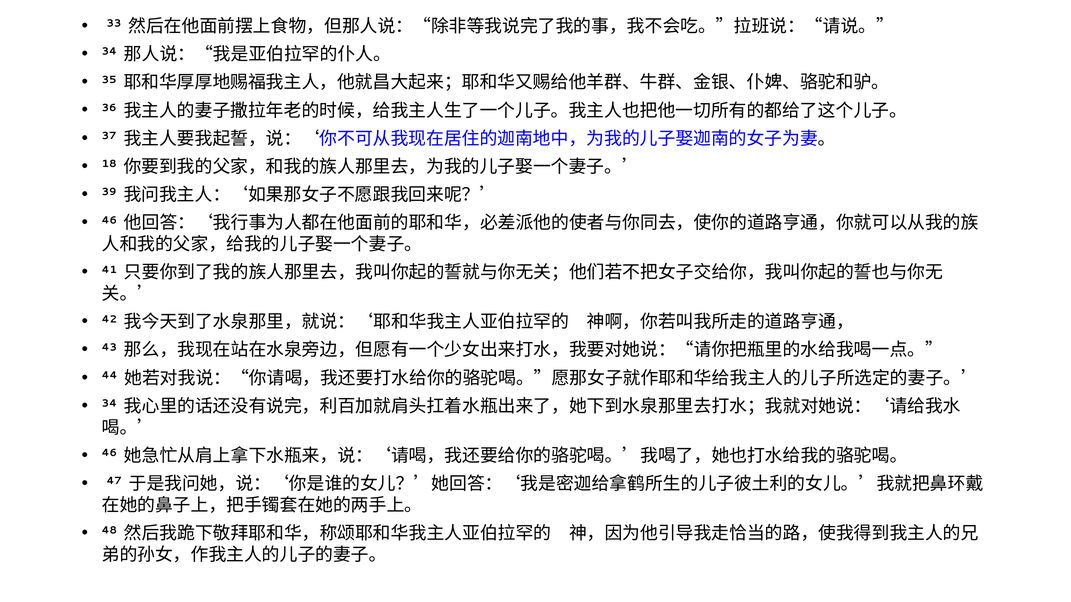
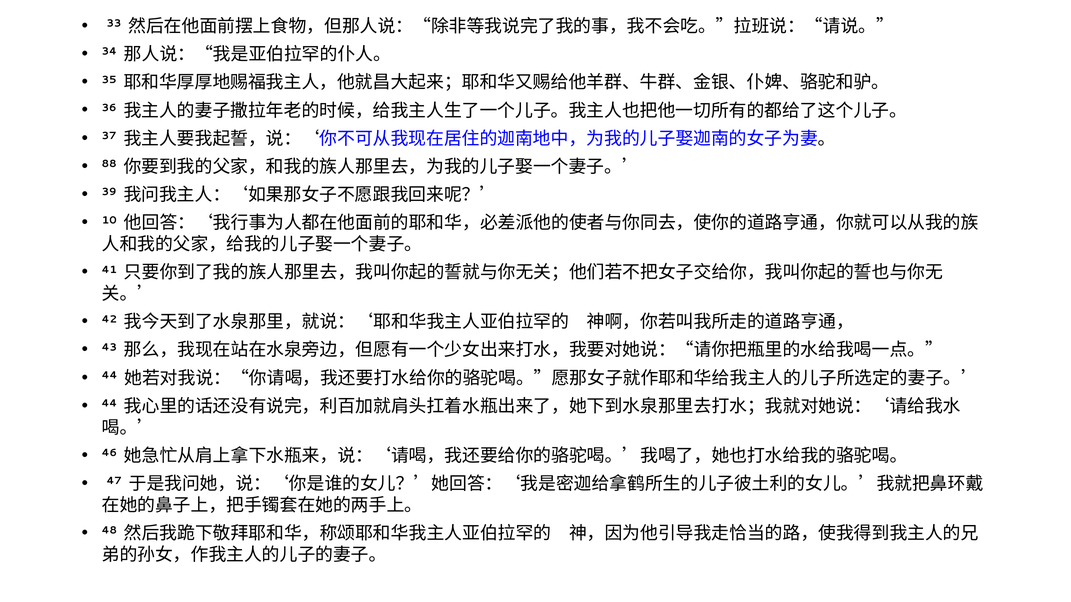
18: 18 -> 88 (109, 164)
46: 46 -> 10 (109, 220)
34: 34 -> 44 (109, 404)
